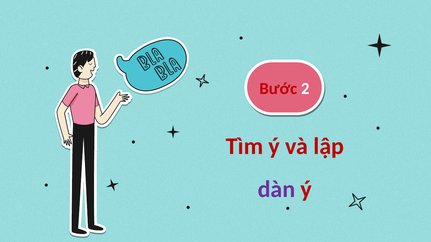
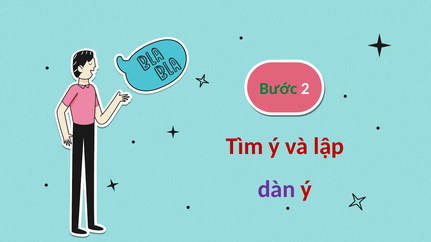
Bước colour: red -> green (278, 89)
